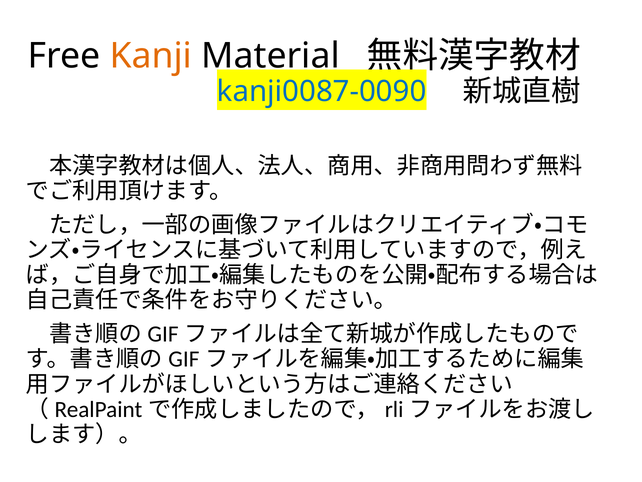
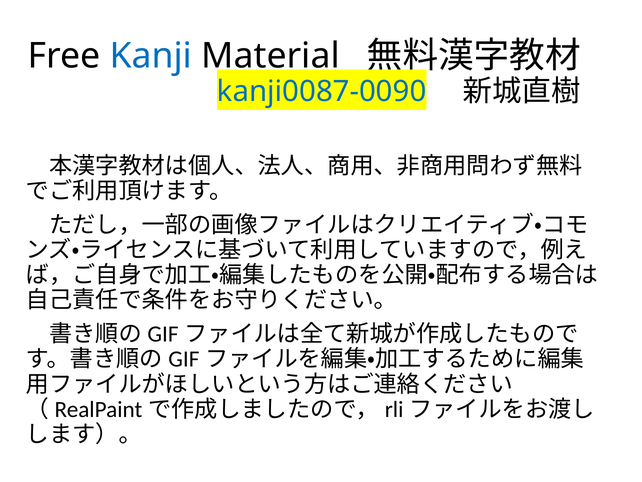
Kanji colour: orange -> blue (151, 56)
